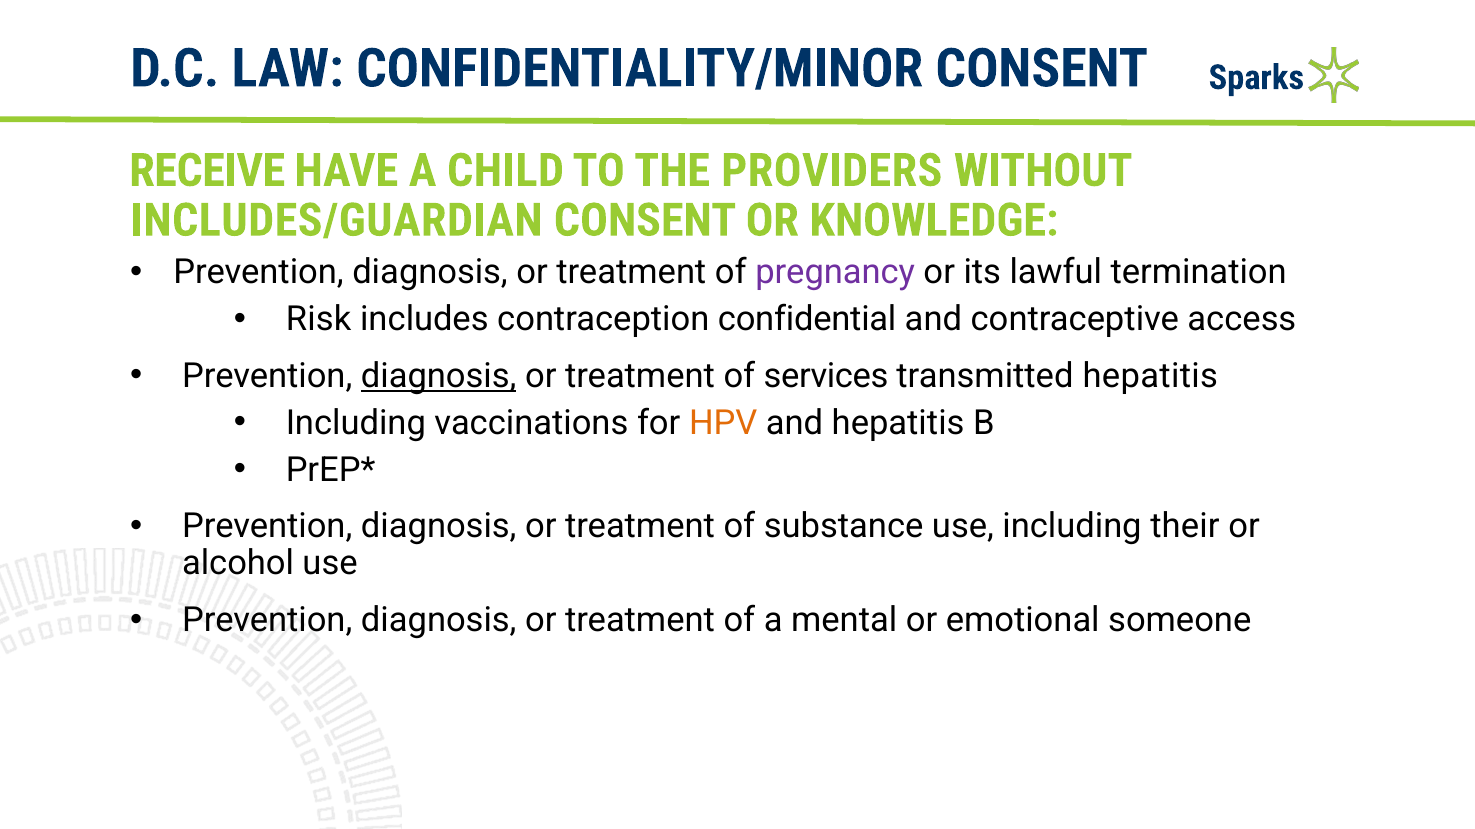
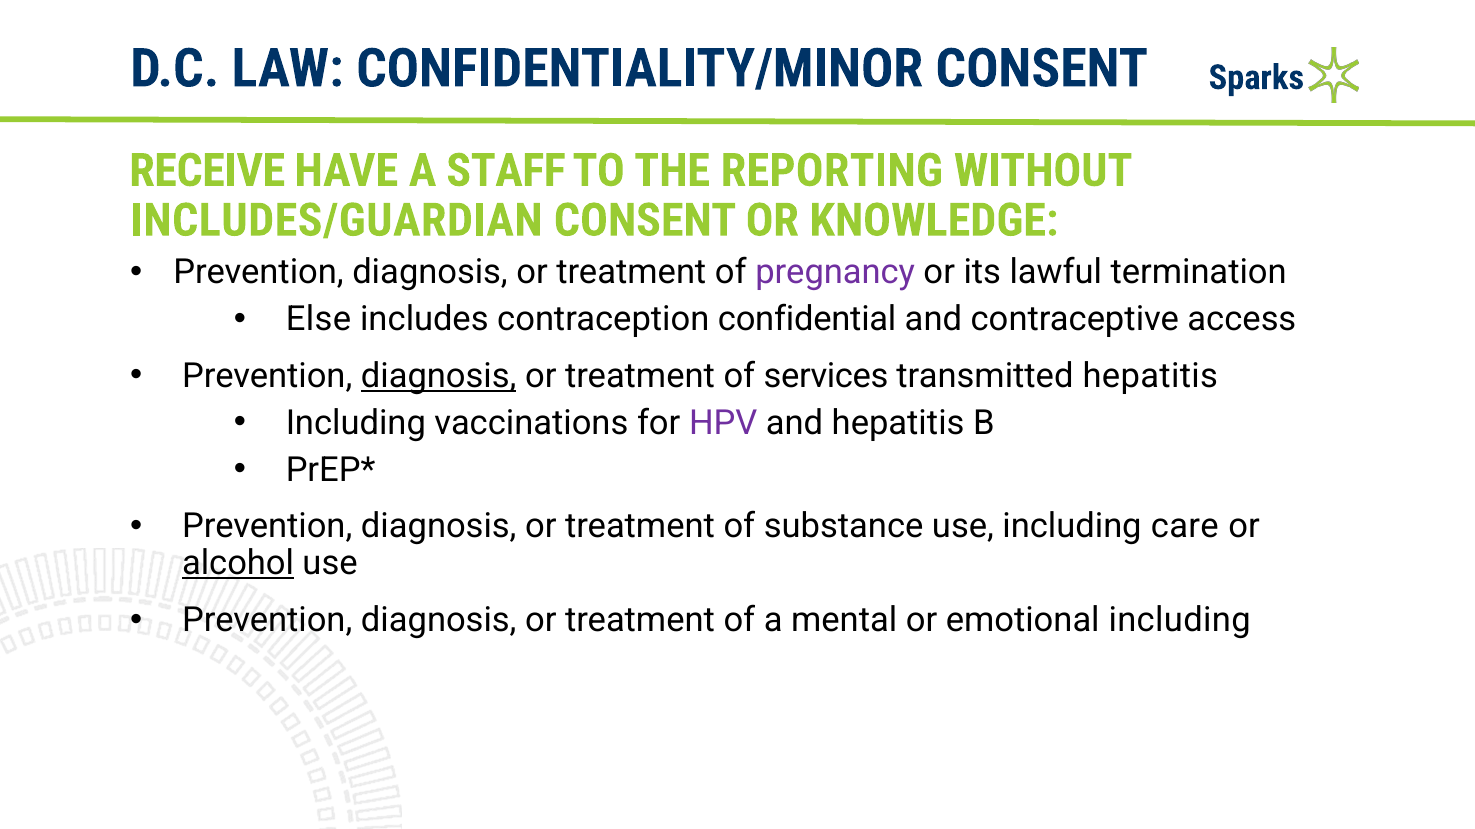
CHILD: CHILD -> STAFF (506, 171)
PROVIDERS: PROVIDERS -> REPORTING (832, 171)
Risk: Risk -> Else (318, 320)
HPV colour: orange -> purple (723, 423)
their: their -> care (1185, 526)
alcohol underline: none -> present (238, 564)
emotional someone: someone -> including (1180, 620)
